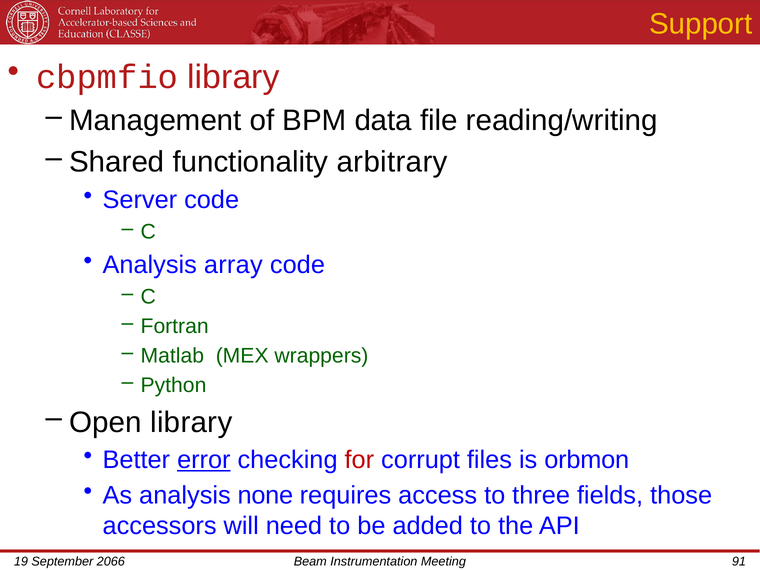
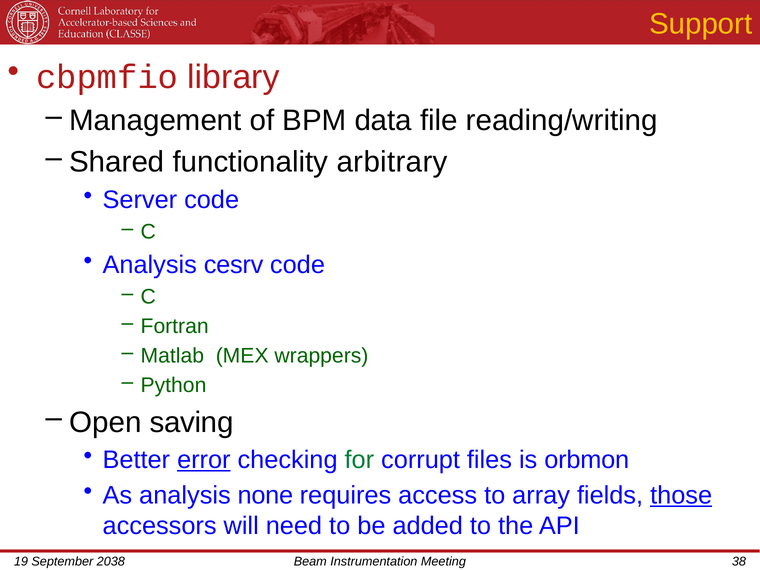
array: array -> cesrv (234, 265)
Open library: library -> saving (192, 422)
for colour: red -> green (359, 460)
three: three -> array (541, 495)
those underline: none -> present (681, 495)
2066: 2066 -> 2038 (111, 561)
91: 91 -> 38 (739, 561)
